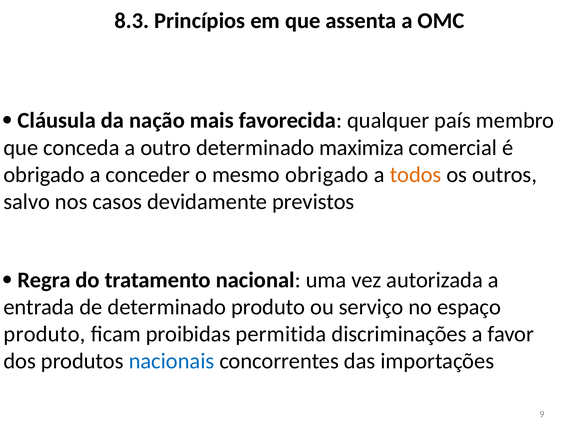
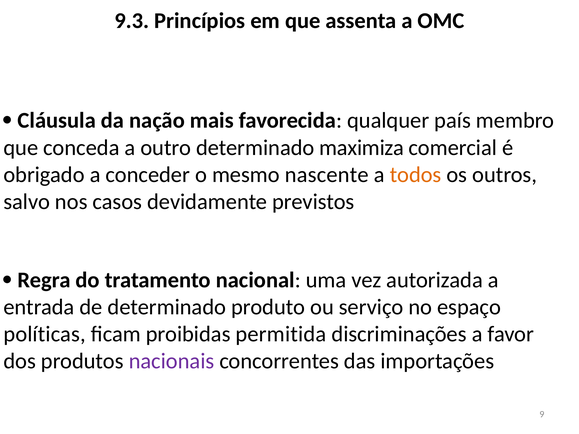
8.3: 8.3 -> 9.3 (132, 21)
mesmo obrigado: obrigado -> nascente (327, 175)
produto: produto -> políticas (45, 334)
nacionais colour: blue -> purple (172, 361)
